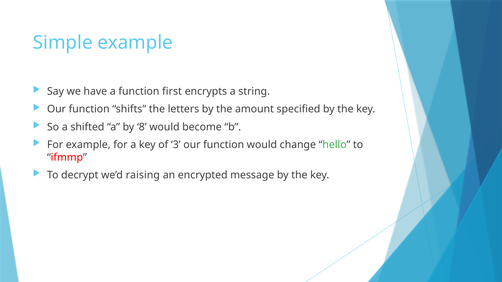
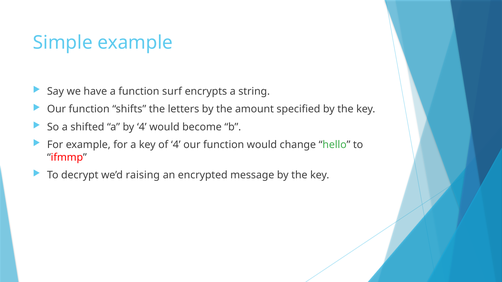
first: first -> surf (172, 92)
by 8: 8 -> 4 (142, 127)
of 3: 3 -> 4 (176, 145)
